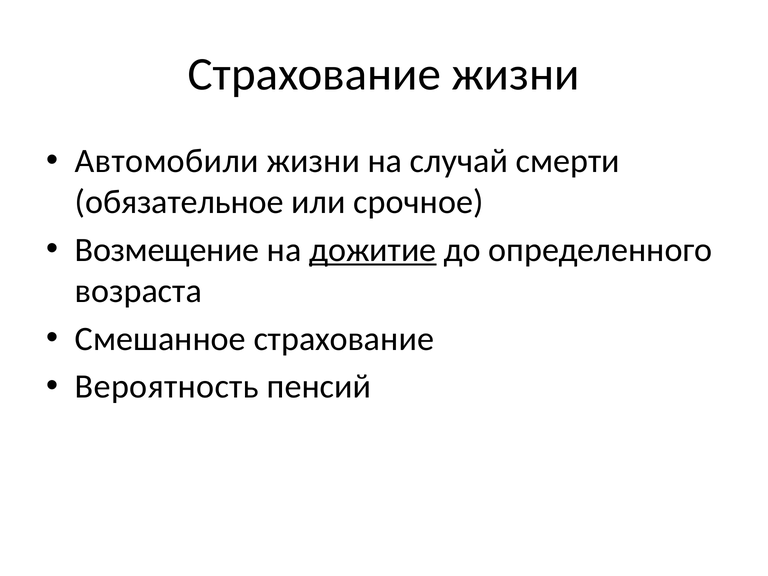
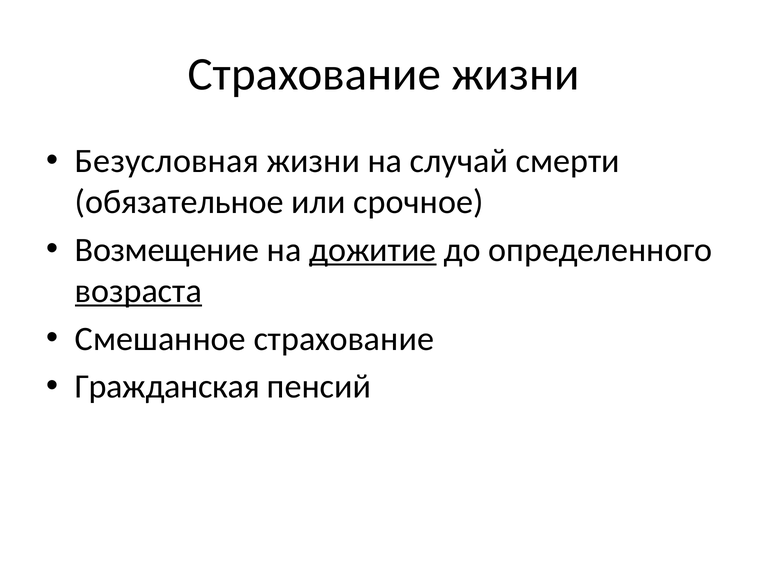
Автомобили: Автомобили -> Безусловная (167, 161)
возраста underline: none -> present (138, 291)
Вероятность: Вероятность -> Гражданская (167, 387)
